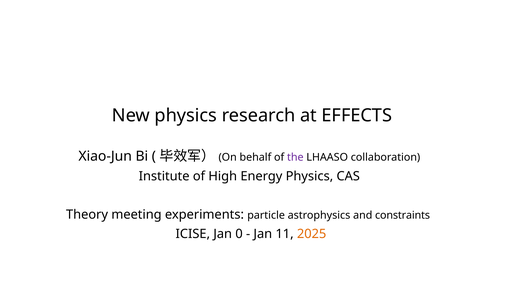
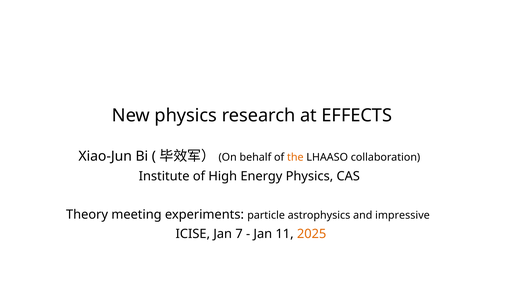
the colour: purple -> orange (295, 157)
constraints: constraints -> impressive (402, 215)
0: 0 -> 7 (239, 234)
